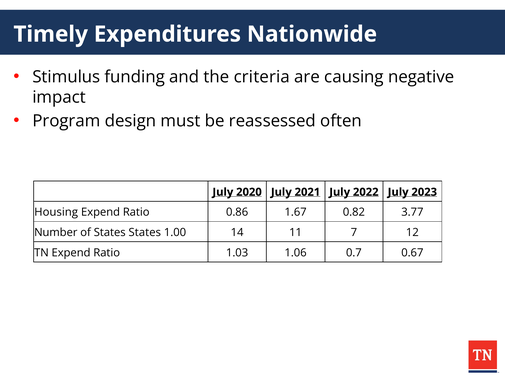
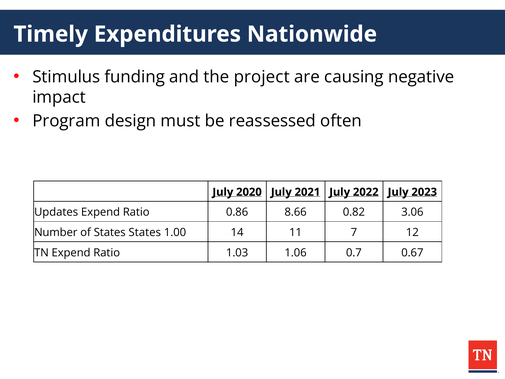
criteria: criteria -> project (262, 77)
Housing: Housing -> Updates (56, 212)
1.67: 1.67 -> 8.66 (296, 212)
3.77: 3.77 -> 3.06 (412, 212)
